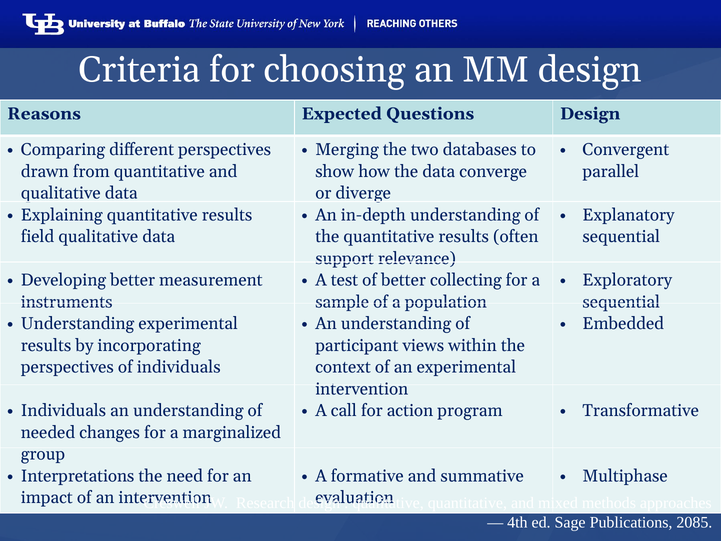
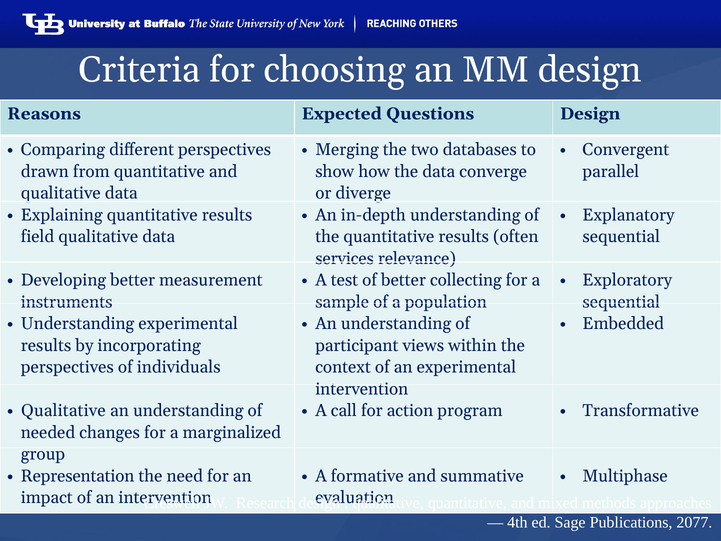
support: support -> services (345, 258)
Individuals: Individuals -> Qualitative (63, 411)
Interpretations: Interpretations -> Representation (78, 476)
2085: 2085 -> 2077 (694, 522)
